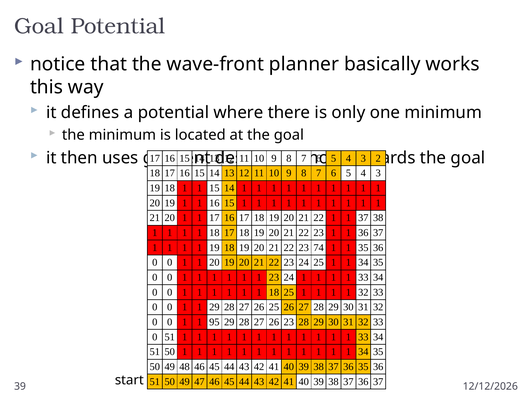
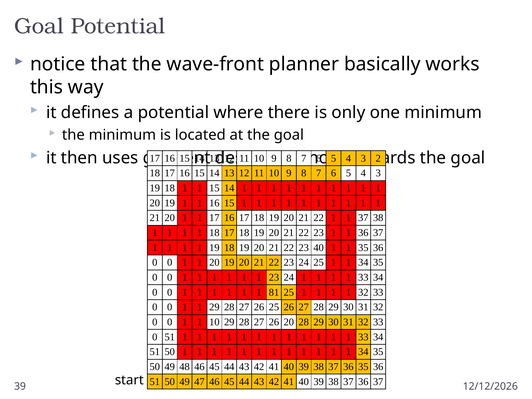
23 74: 74 -> 40 (319, 248)
18: 18 -> 81 (274, 292)
1 95: 95 -> 10 (214, 322)
26 23: 23 -> 20 (289, 322)
